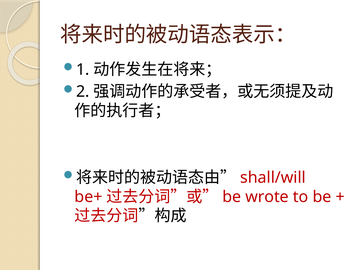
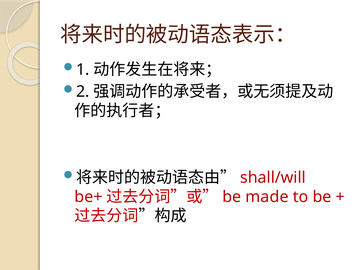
wrote: wrote -> made (267, 197)
